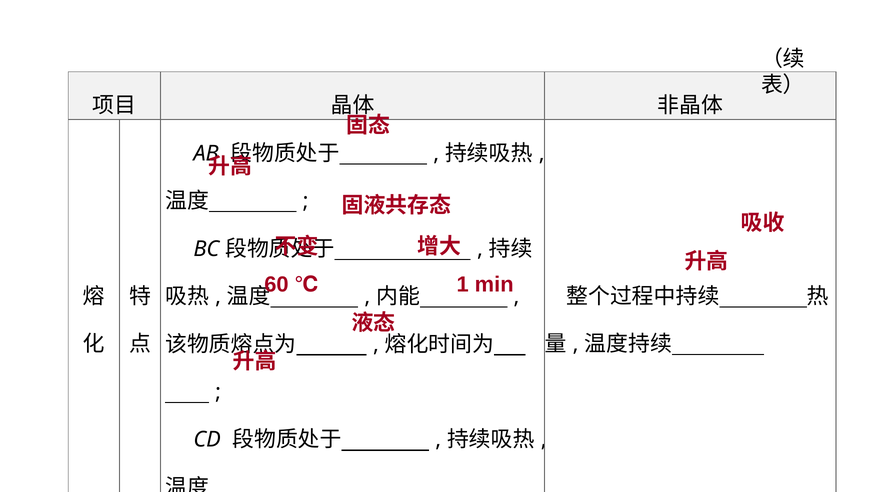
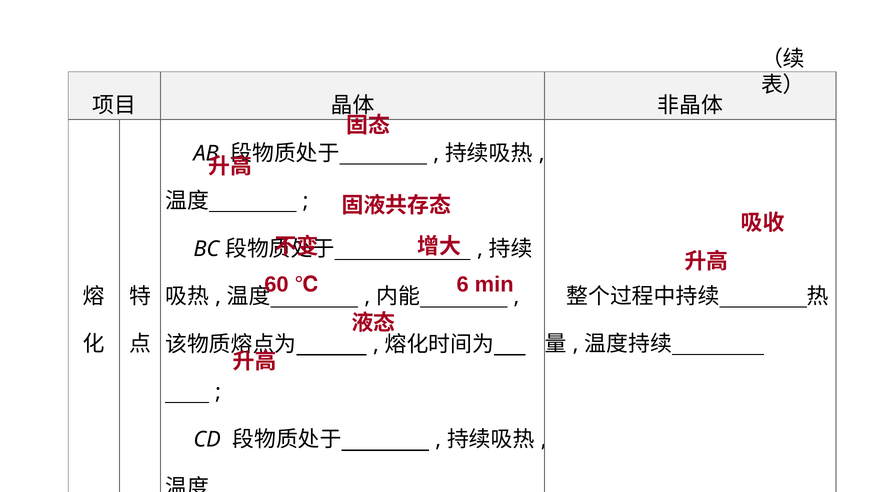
1: 1 -> 6 (463, 284)
